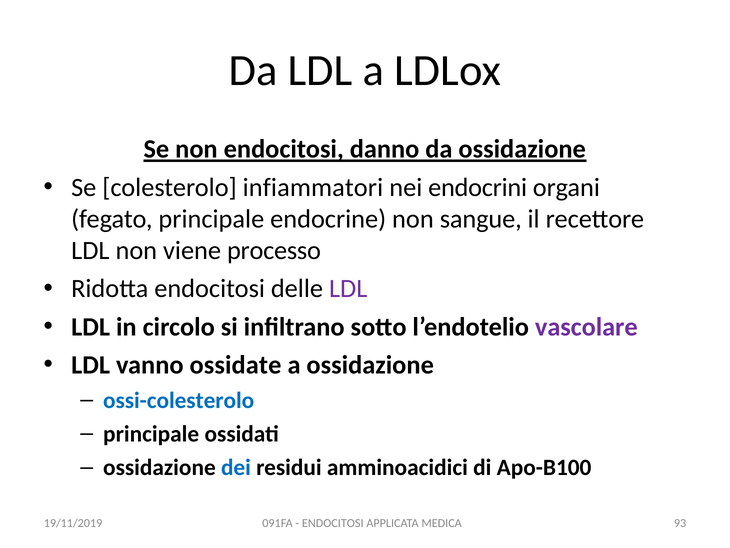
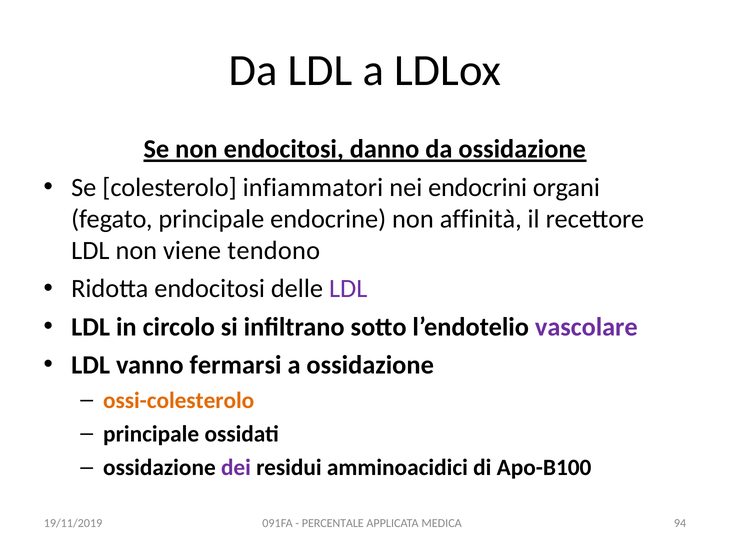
sangue: sangue -> affinità (481, 219)
processo: processo -> tendono (274, 250)
ossidate: ossidate -> fermarsi (236, 365)
ossi-colesterolo colour: blue -> orange (179, 400)
dei colour: blue -> purple (236, 467)
ENDOCITOSI: ENDOCITOSI -> PERCENTALE (333, 523)
93: 93 -> 94 (680, 523)
